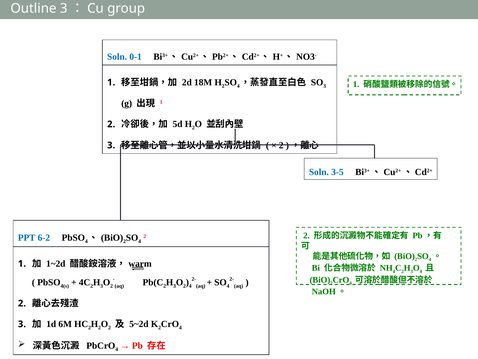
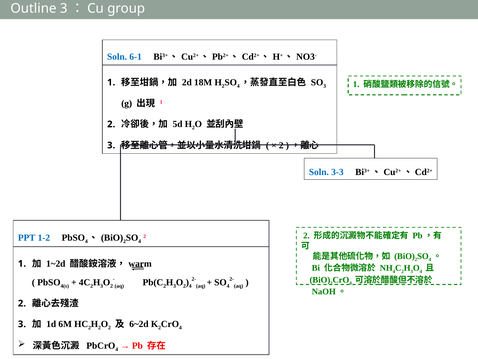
0-1: 0-1 -> 6-1 (136, 57)
3-5: 3-5 -> 3-3 (337, 172)
6-2: 6-2 -> 1-2 (44, 237)
5~2d: 5~2d -> 6~2d (139, 324)
